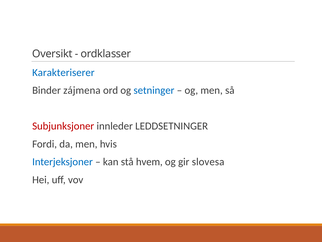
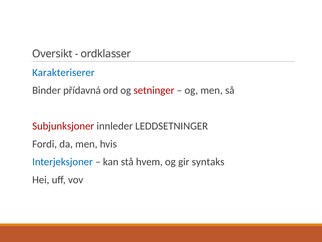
zájmena: zájmena -> přídavná (82, 90)
setninger colour: blue -> red (154, 90)
slovesa: slovesa -> syntaks (208, 162)
